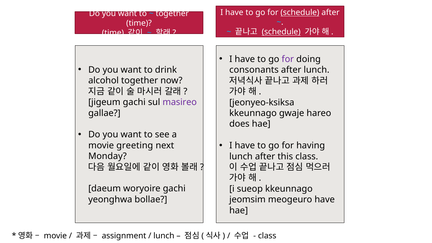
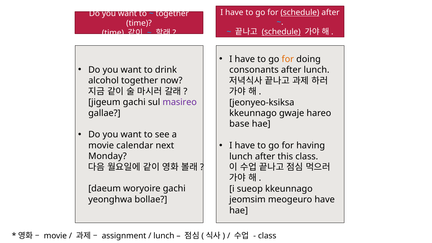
for colour: purple -> orange (288, 59)
does: does -> base (239, 124)
greeting: greeting -> calendar (135, 145)
